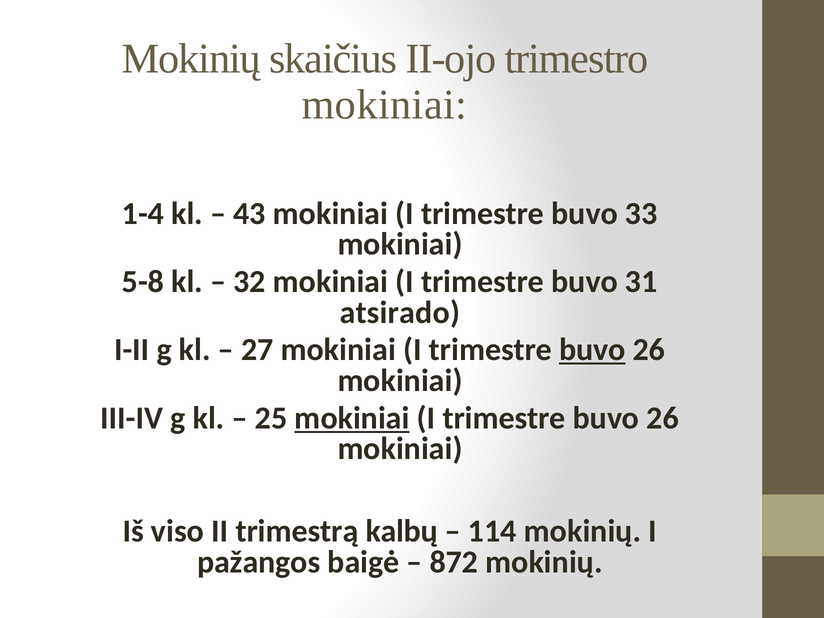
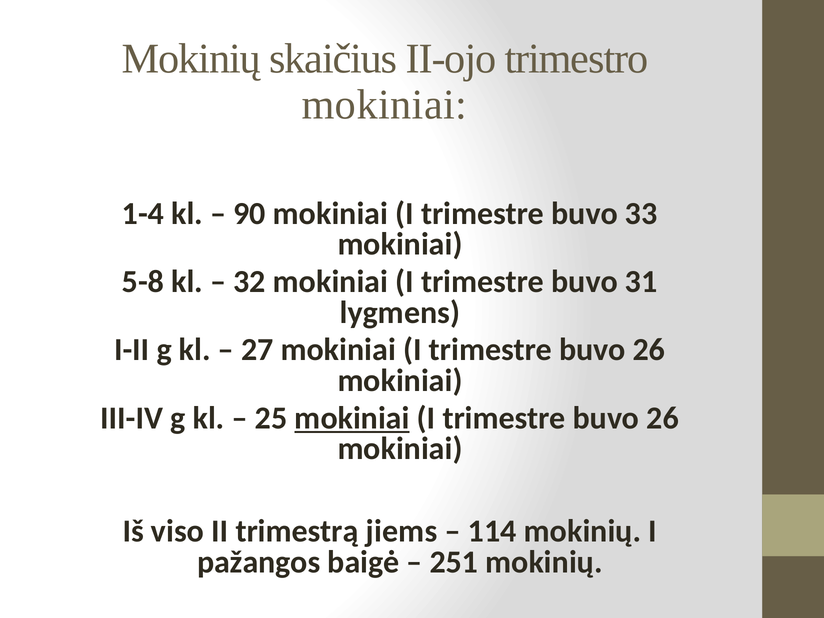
43: 43 -> 90 (249, 214)
atsirado: atsirado -> lygmens (400, 313)
buvo underline: present -> none (592, 350)
kalbų: kalbų -> jiems (402, 531)
872: 872 -> 251 (454, 562)
